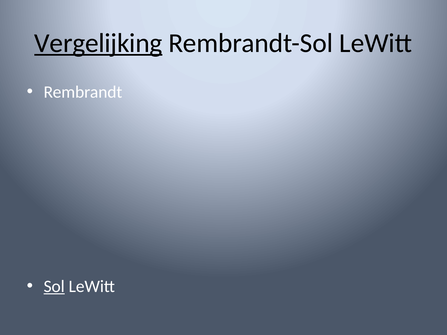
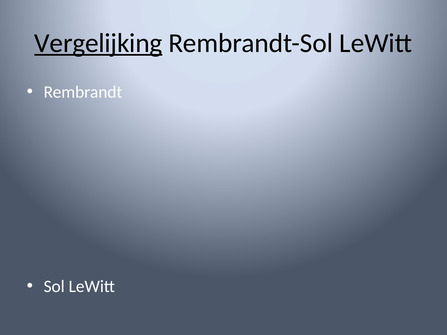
Sol underline: present -> none (54, 287)
